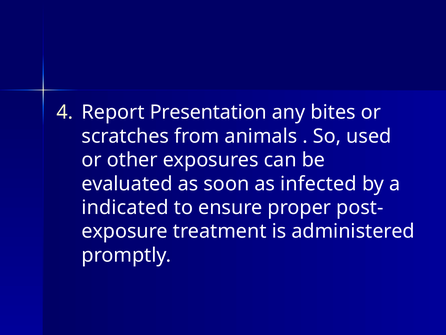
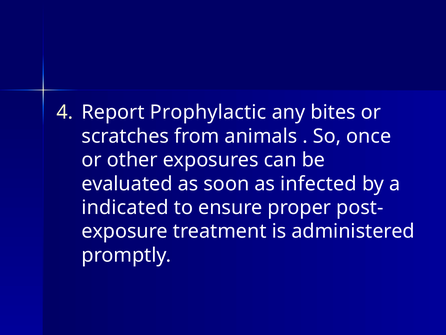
Presentation: Presentation -> Prophylactic (208, 112)
used: used -> once (369, 136)
